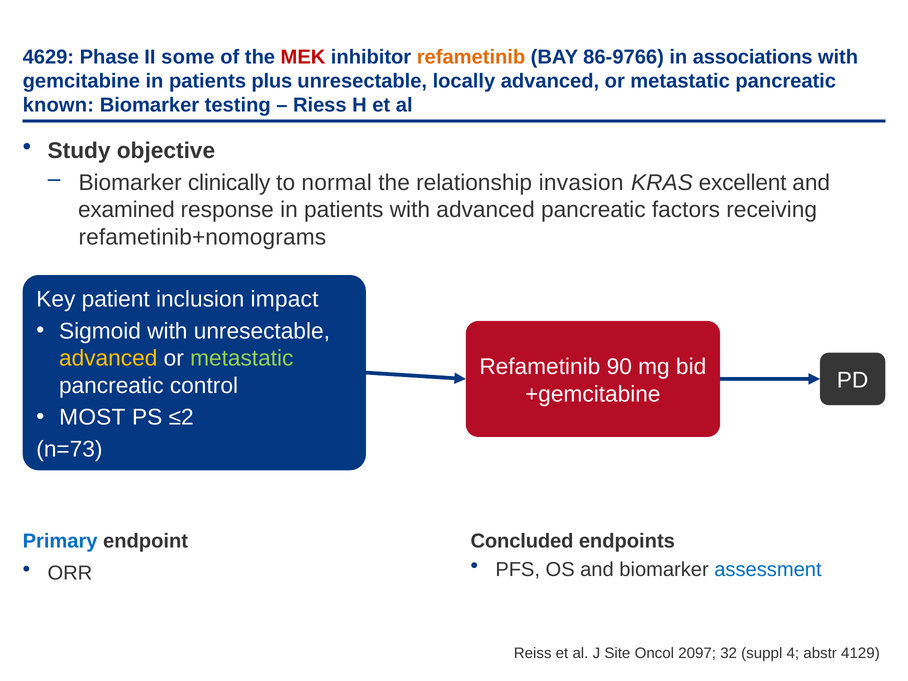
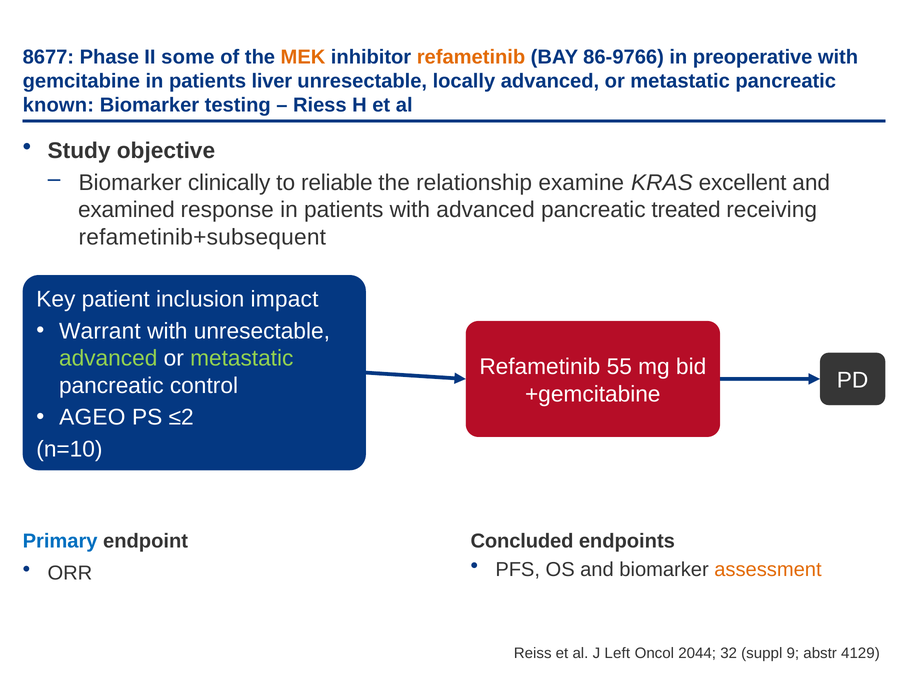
4629: 4629 -> 8677 (48, 57)
MEK colour: red -> orange (303, 57)
associations: associations -> preoperative (753, 57)
plus: plus -> liver (272, 81)
normal: normal -> reliable (337, 183)
invasion: invasion -> examine (581, 183)
factors: factors -> treated (686, 210)
refametinib+nomograms: refametinib+nomograms -> refametinib+subsequent (202, 237)
Sigmoid: Sigmoid -> Warrant (100, 331)
advanced colour: yellow -> light green (108, 358)
90: 90 -> 55 (619, 367)
MOST: MOST -> AGEO (92, 417)
n=73: n=73 -> n=10 (69, 449)
assessment colour: blue -> orange (768, 569)
Site: Site -> Left (617, 653)
2097: 2097 -> 2044 (697, 653)
4: 4 -> 9 (793, 653)
